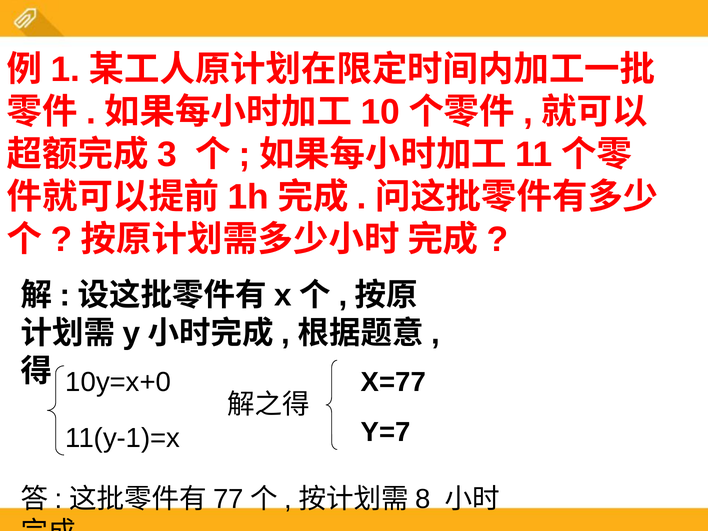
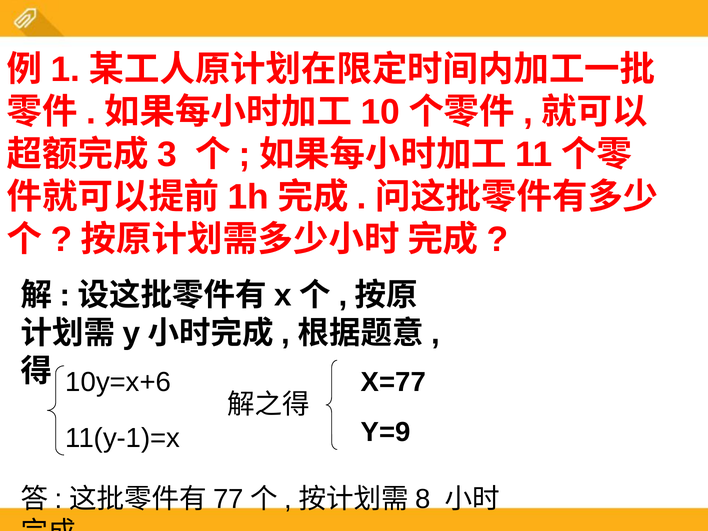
10y=x+0: 10y=x+0 -> 10y=x+6 (118, 382)
Y=7: Y=7 -> Y=9 (386, 432)
